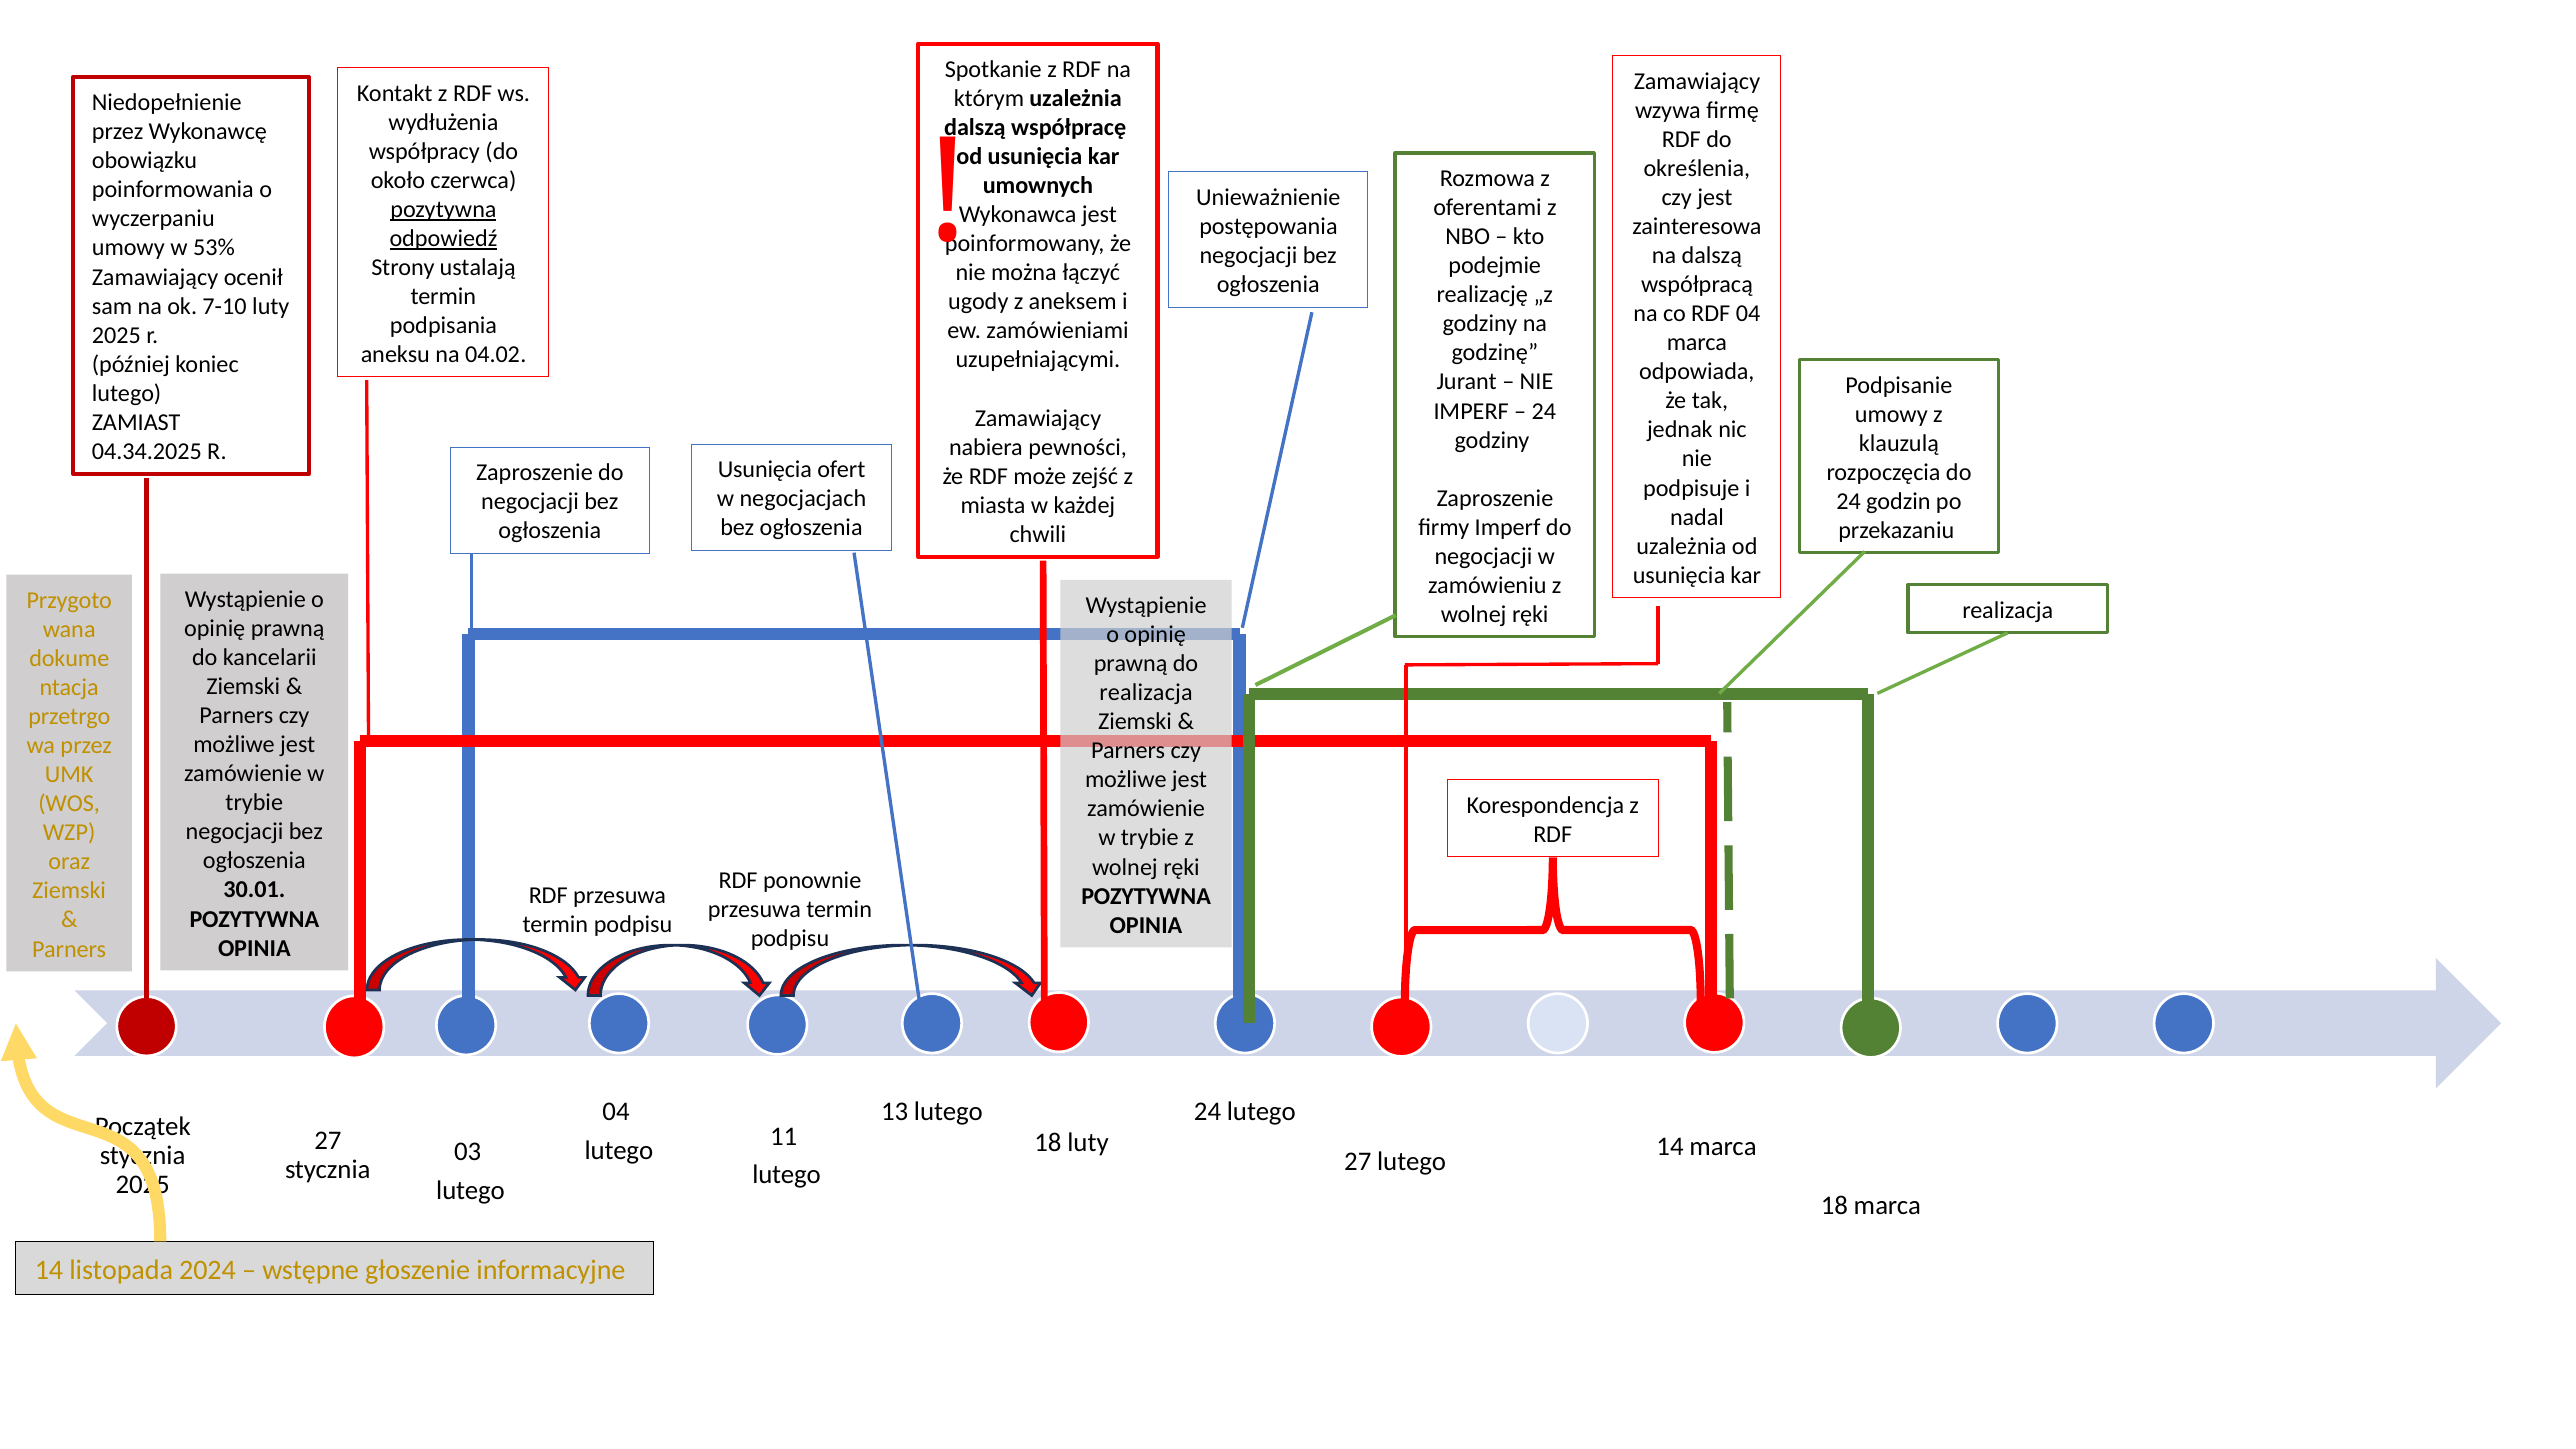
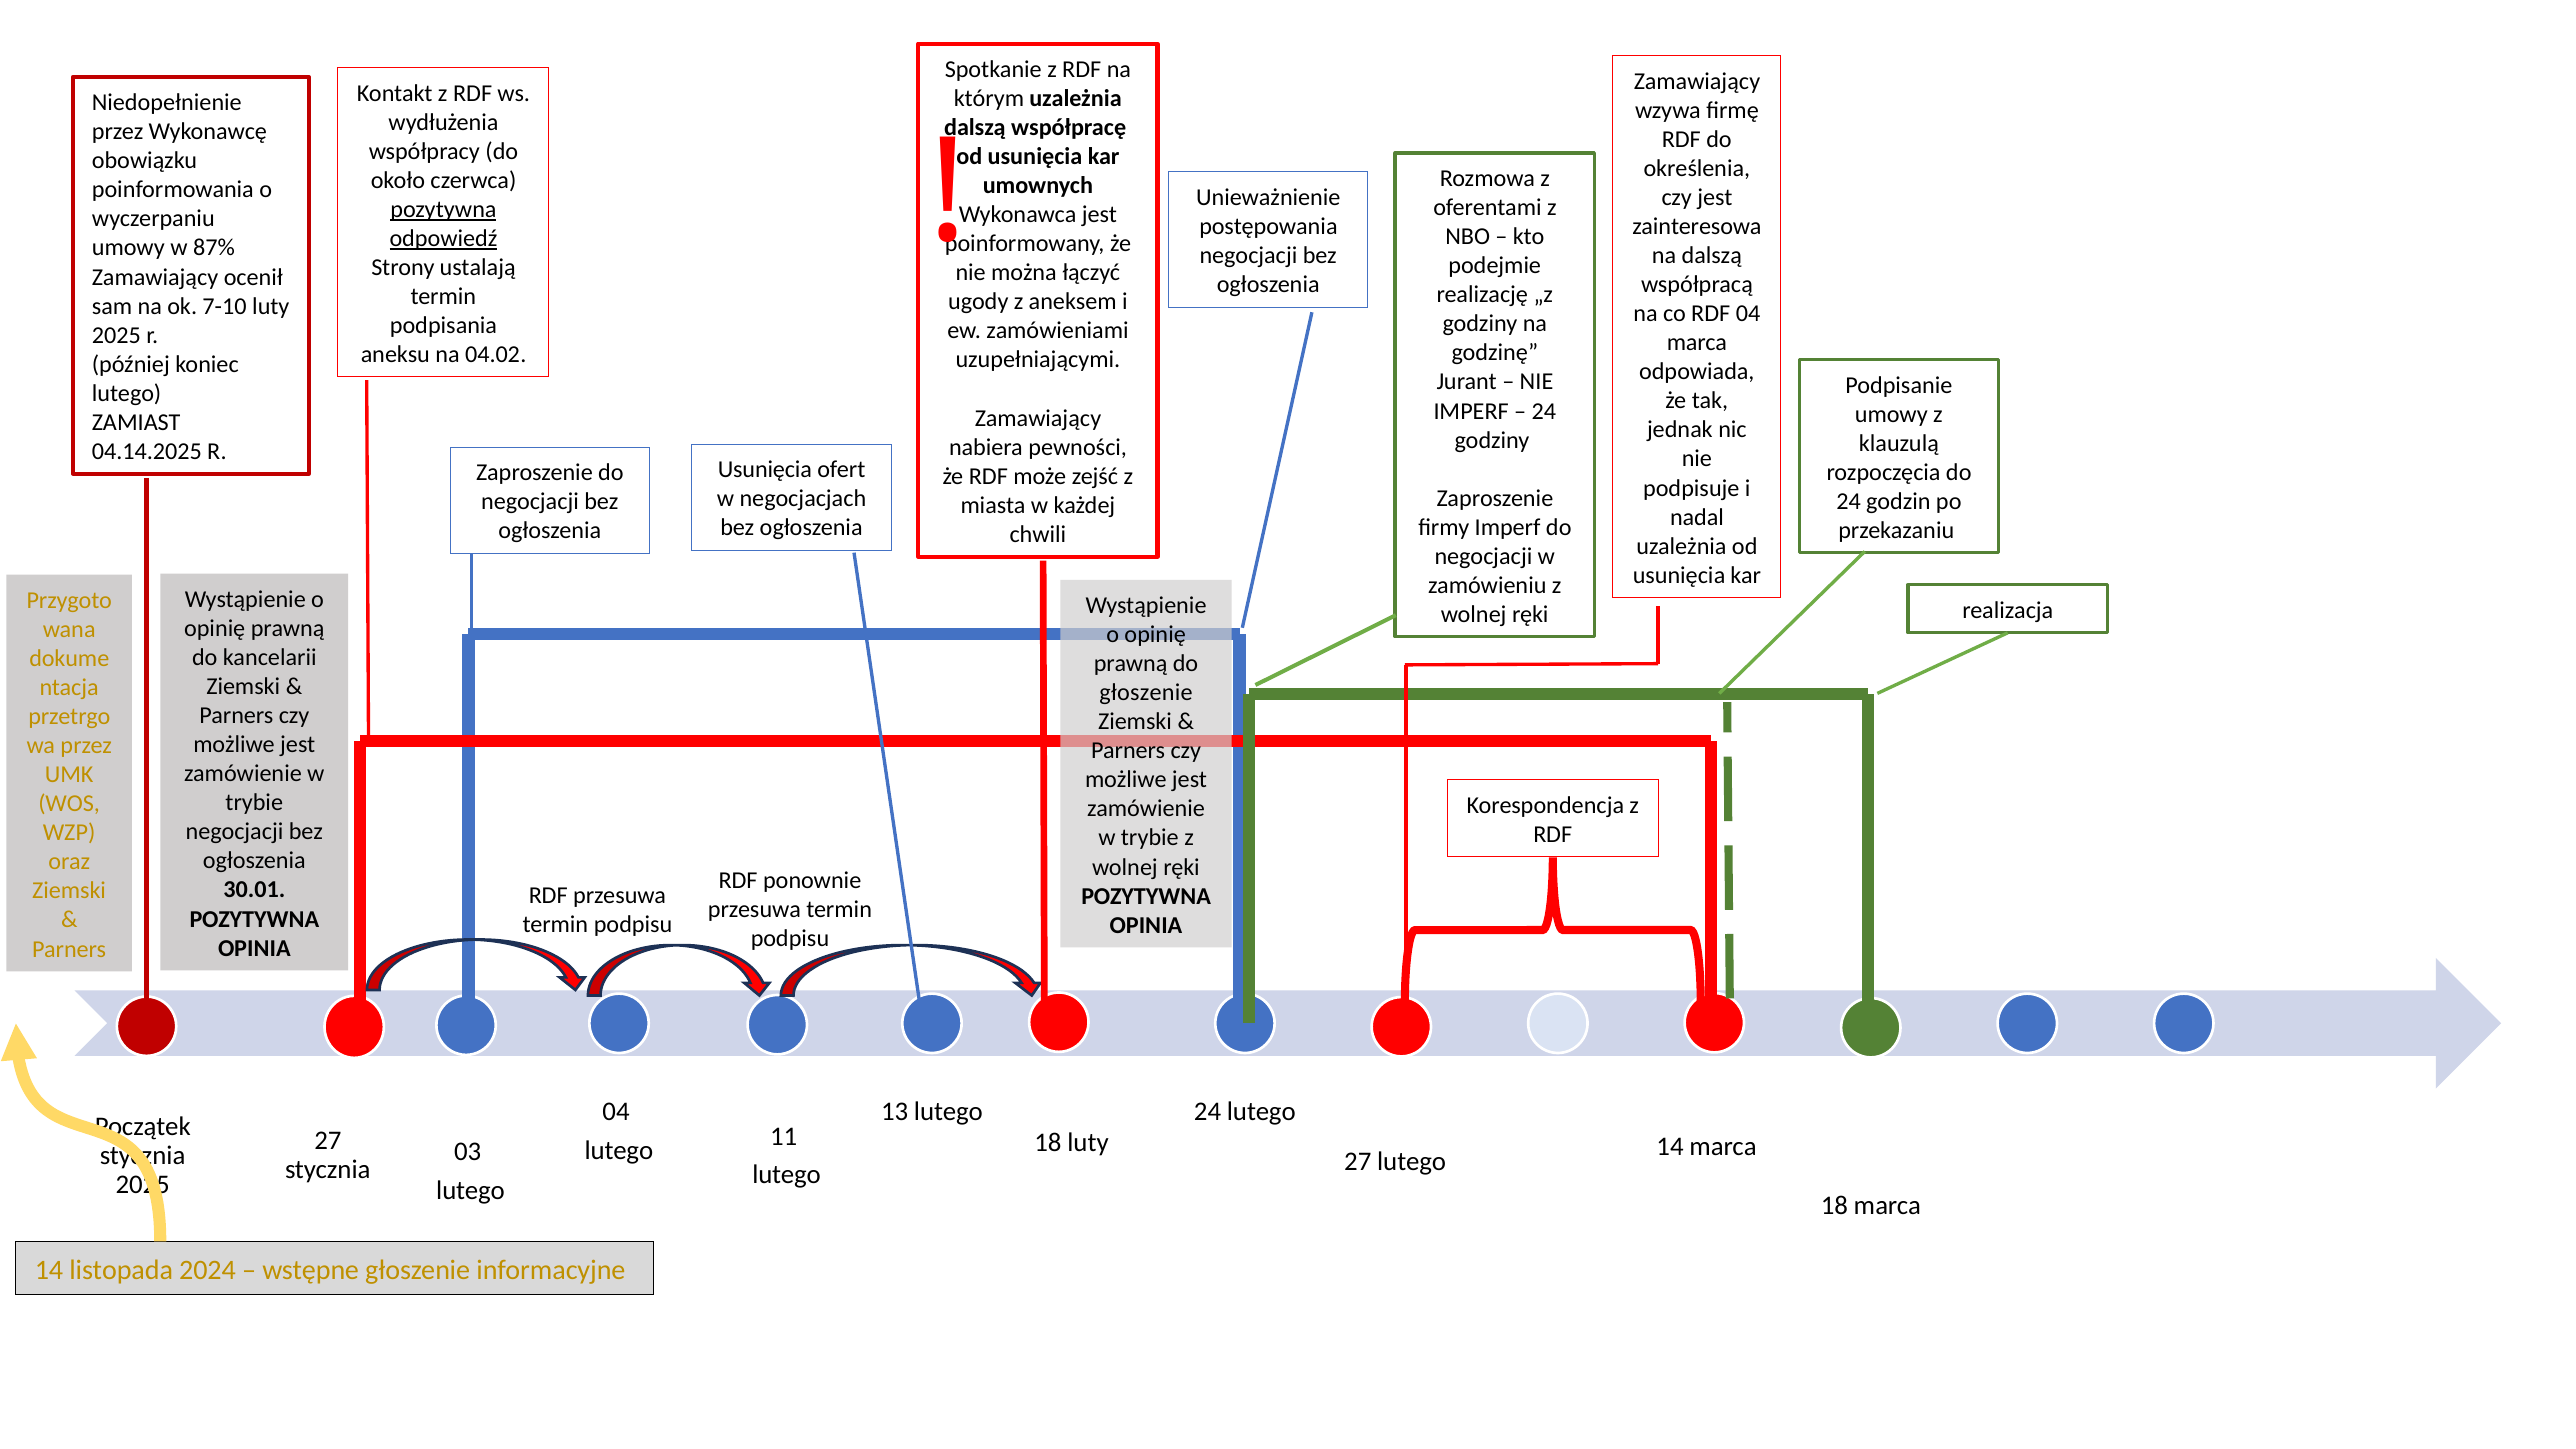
53%: 53% -> 87% (214, 248)
04.34.2025: 04.34.2025 -> 04.14.2025 (147, 451)
realizacja: realizacja -> głoszenie (1146, 693)
